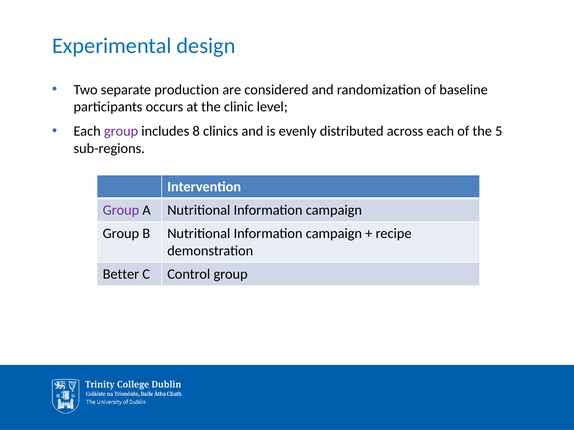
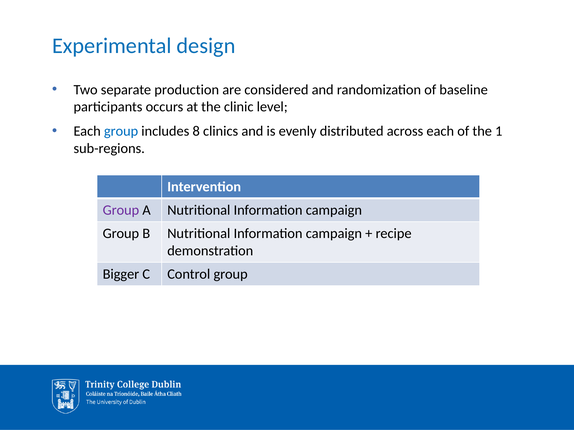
group colour: purple -> blue (121, 131)
5: 5 -> 1 (499, 131)
Better: Better -> Bigger (121, 274)
